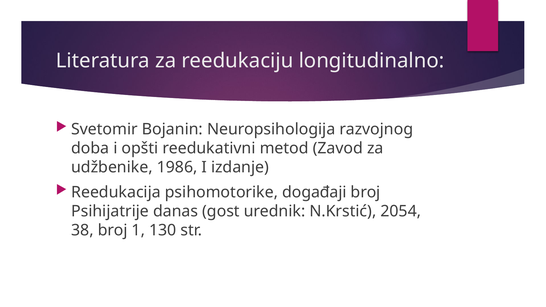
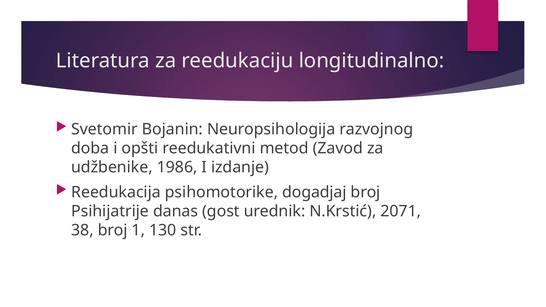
događaji: događaji -> dogadjaj (314, 192)
2054: 2054 -> 2071 (401, 211)
